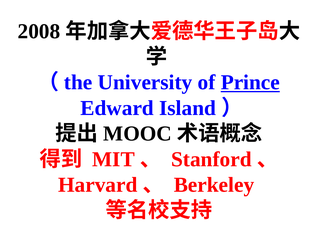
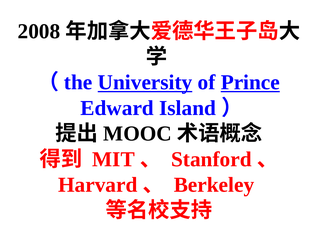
University underline: none -> present (145, 82)
